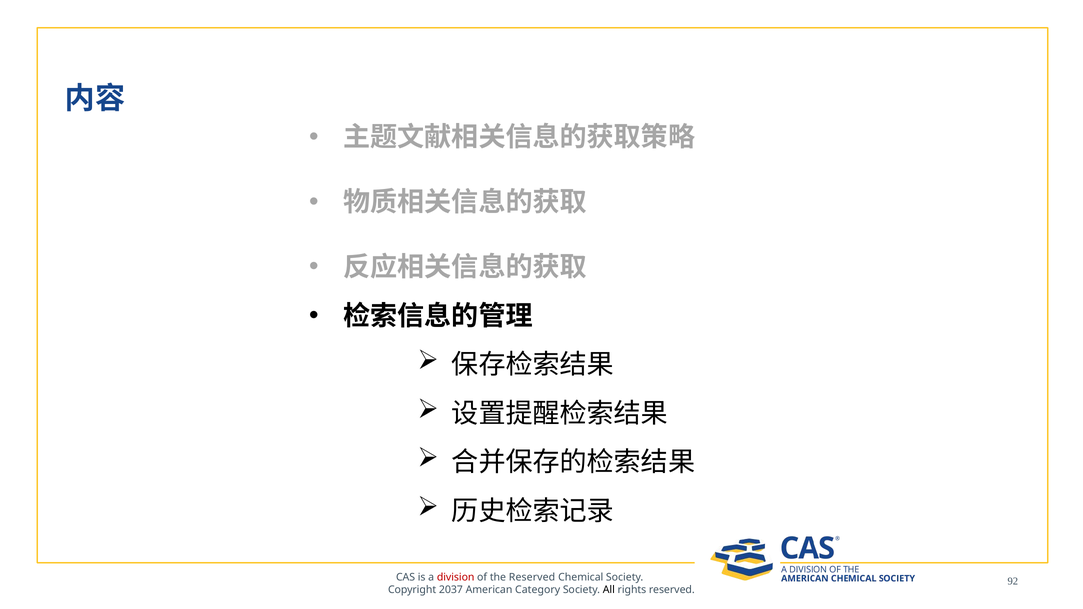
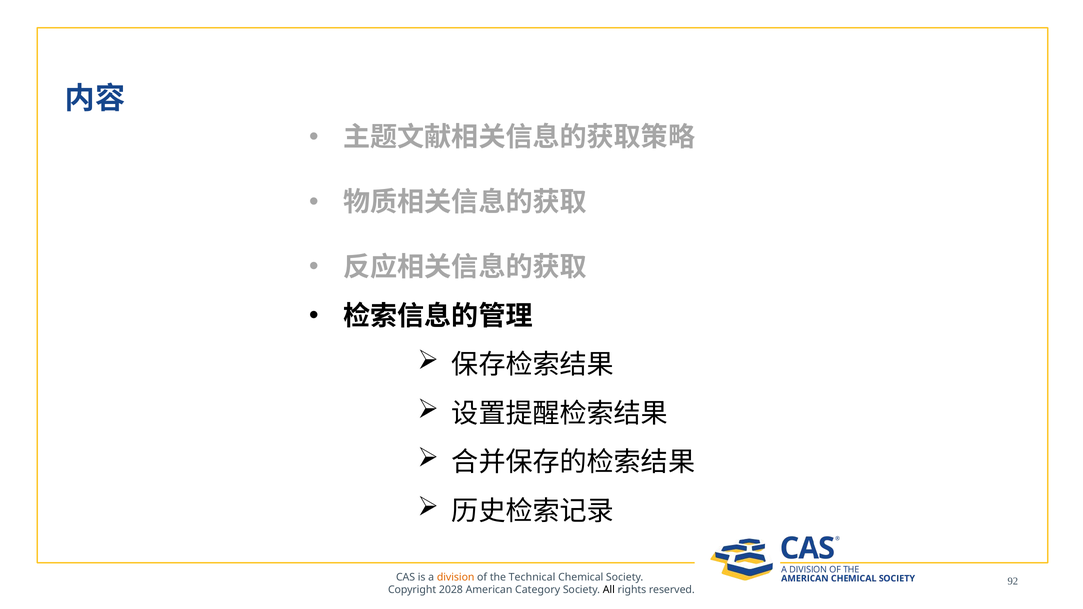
division colour: red -> orange (456, 578)
the Reserved: Reserved -> Technical (532, 578)
2037: 2037 -> 2028 (451, 590)
